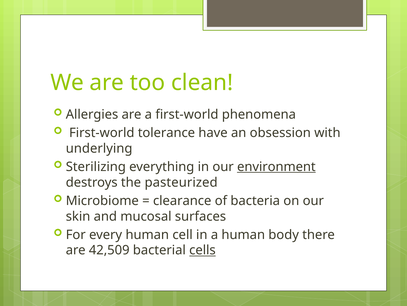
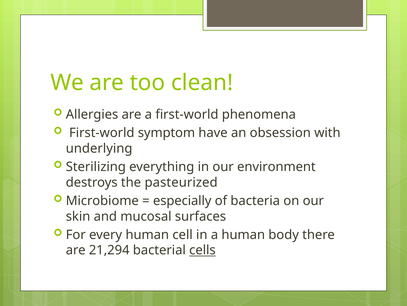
tolerance: tolerance -> symptom (166, 132)
environment underline: present -> none (276, 166)
clearance: clearance -> especially (182, 200)
42,509: 42,509 -> 21,294 (109, 250)
